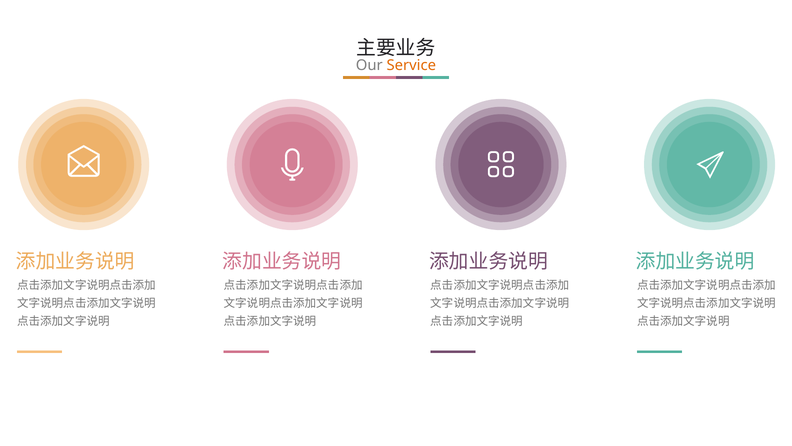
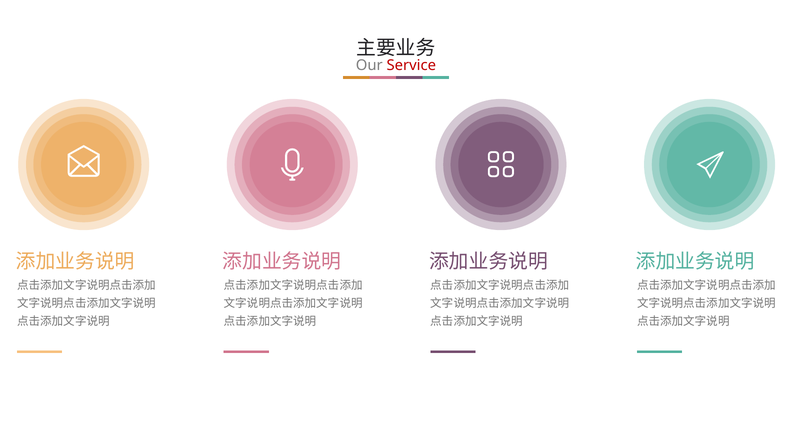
Service colour: orange -> red (411, 65)
